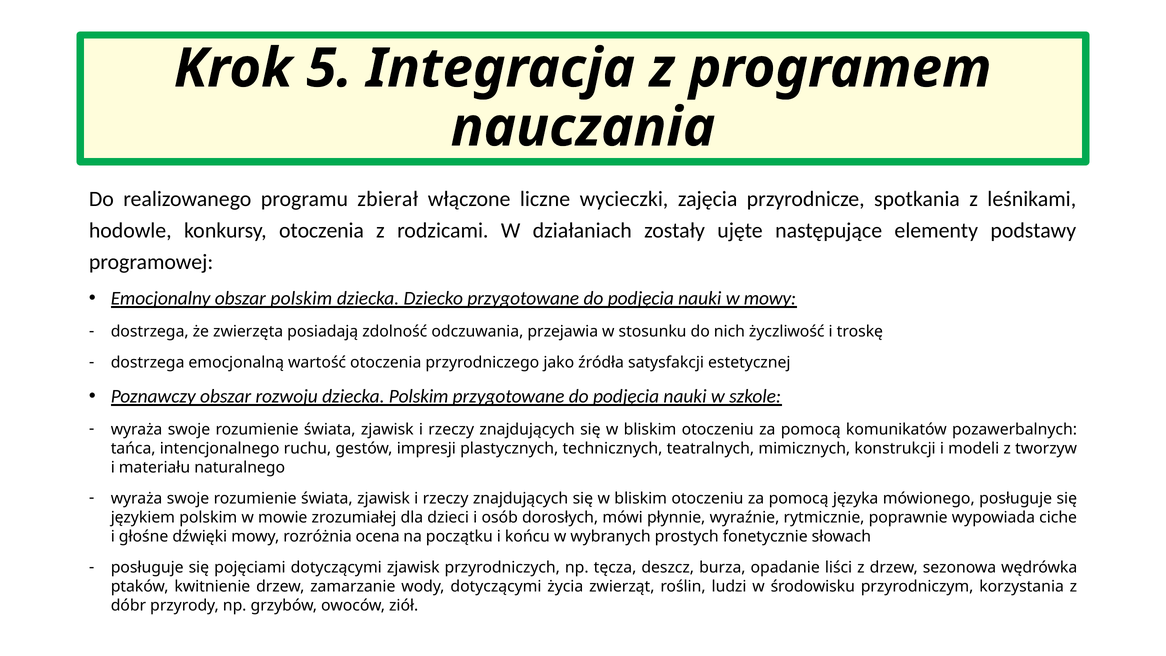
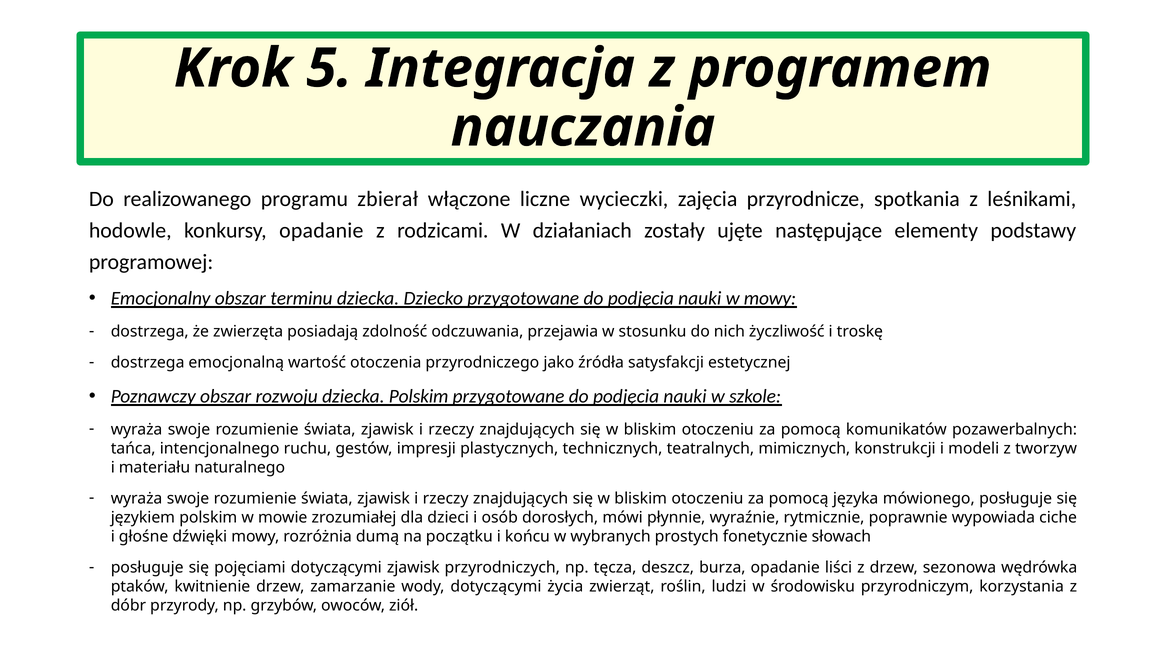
konkursy otoczenia: otoczenia -> opadanie (321, 230)
obszar polskim: polskim -> terminu (301, 299)
ocena: ocena -> dumą (378, 536)
